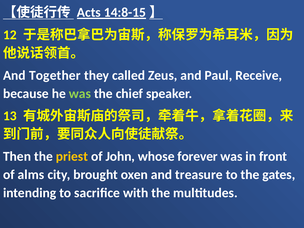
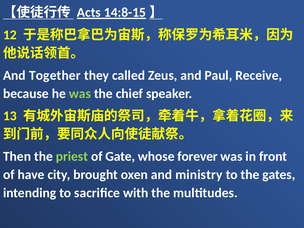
priest colour: yellow -> light green (72, 157)
John: John -> Gate (120, 157)
alms: alms -> have (31, 175)
treasure: treasure -> ministry (199, 175)
